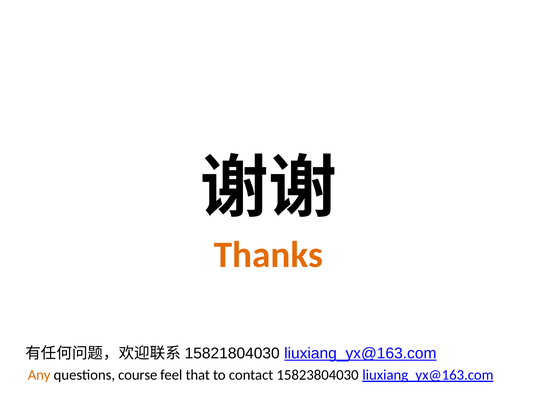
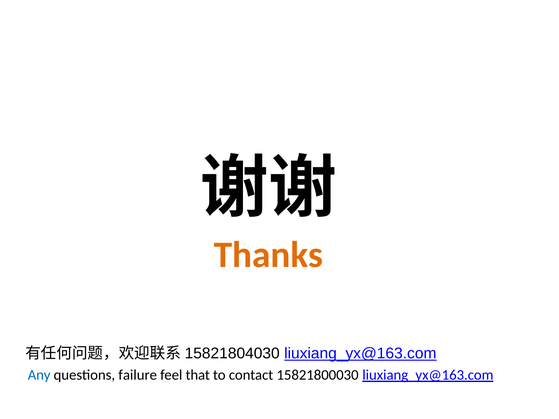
Any colour: orange -> blue (39, 375)
course: course -> failure (138, 375)
15823804030: 15823804030 -> 15821800030 (318, 375)
